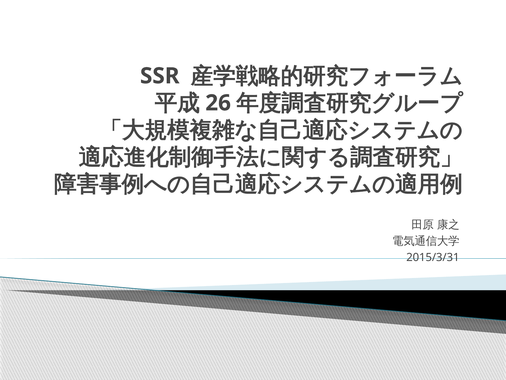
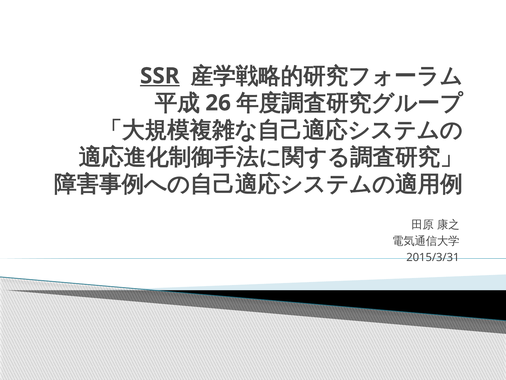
SSR underline: none -> present (160, 76)
